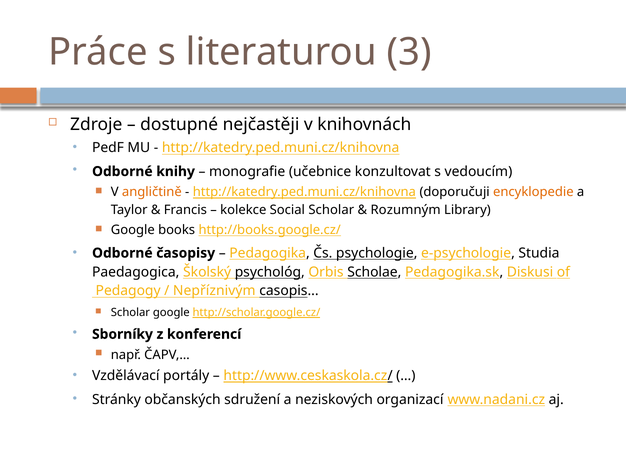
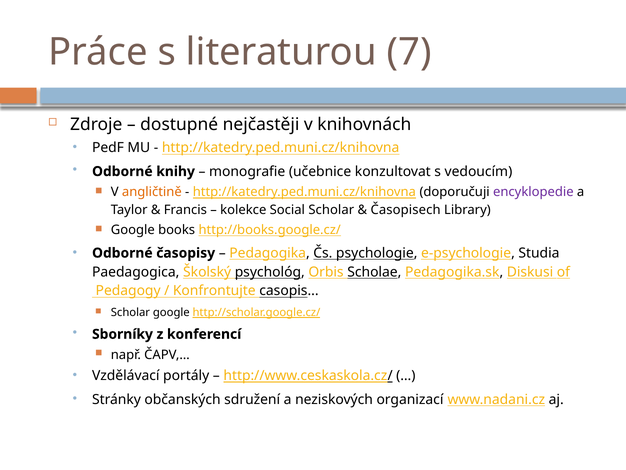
3: 3 -> 7 (409, 52)
encyklopedie colour: orange -> purple (533, 192)
Rozumným: Rozumným -> Časopisech (406, 210)
Nepříznivým: Nepříznivým -> Konfrontujte (214, 291)
